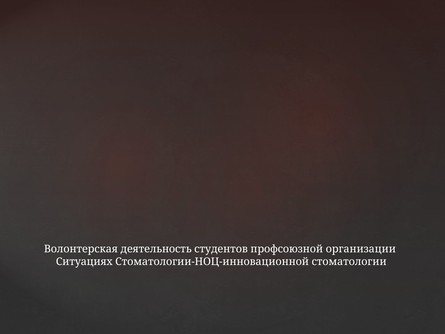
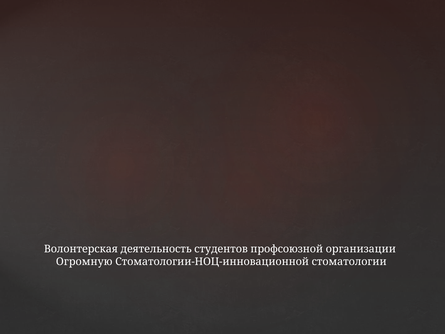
Ситуациях: Ситуациях -> Огромную (84, 261)
